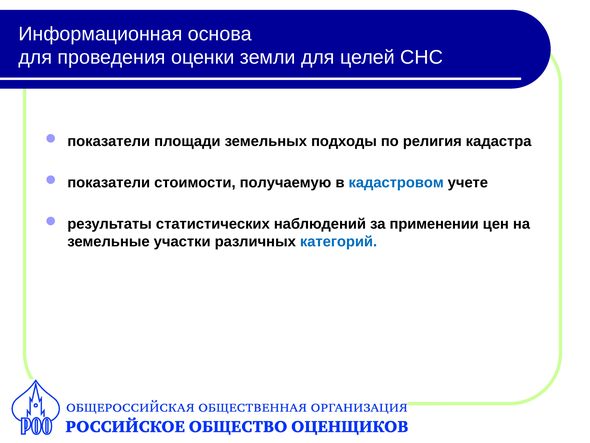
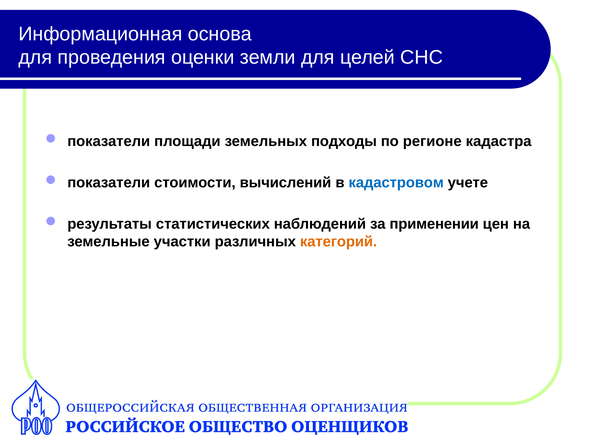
религия: религия -> регионе (432, 141)
получаемую: получаемую -> вычислений (286, 182)
категорий colour: blue -> orange (339, 241)
